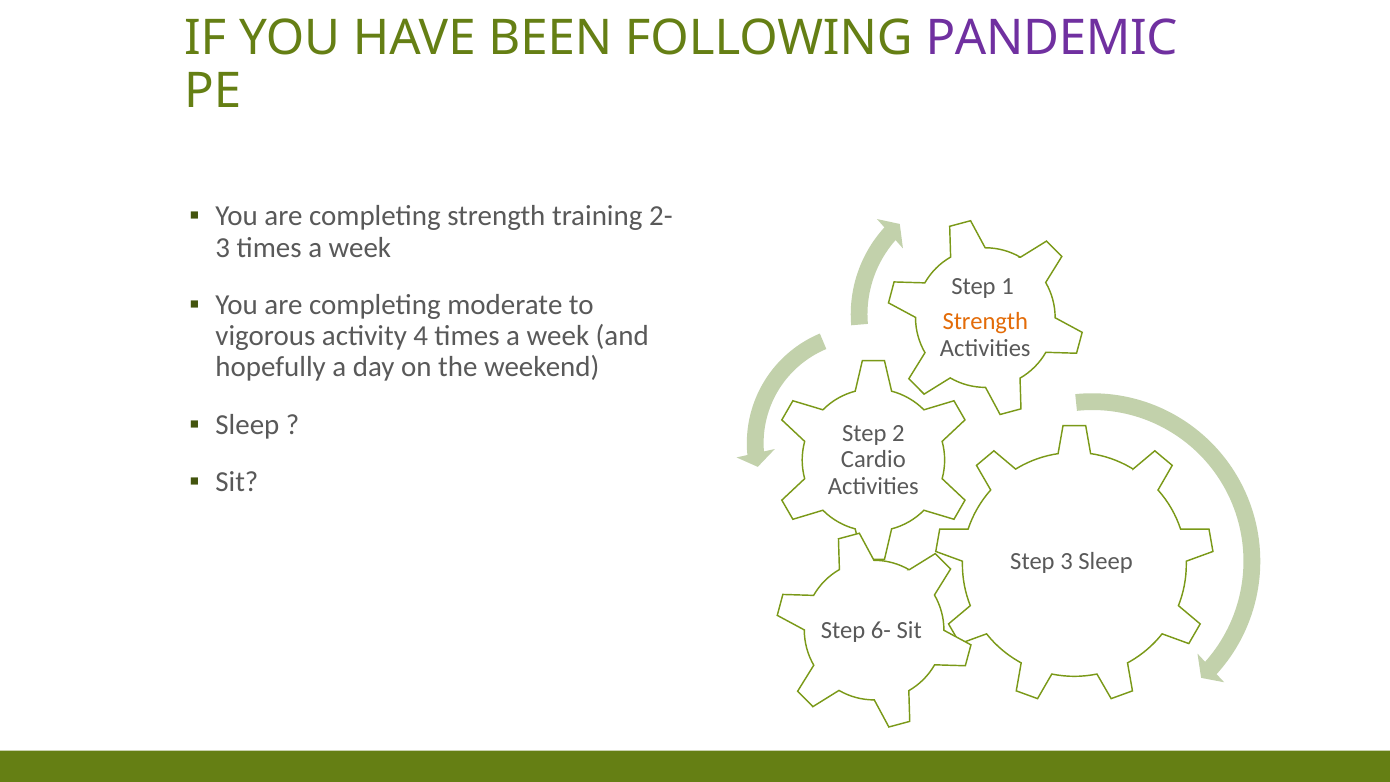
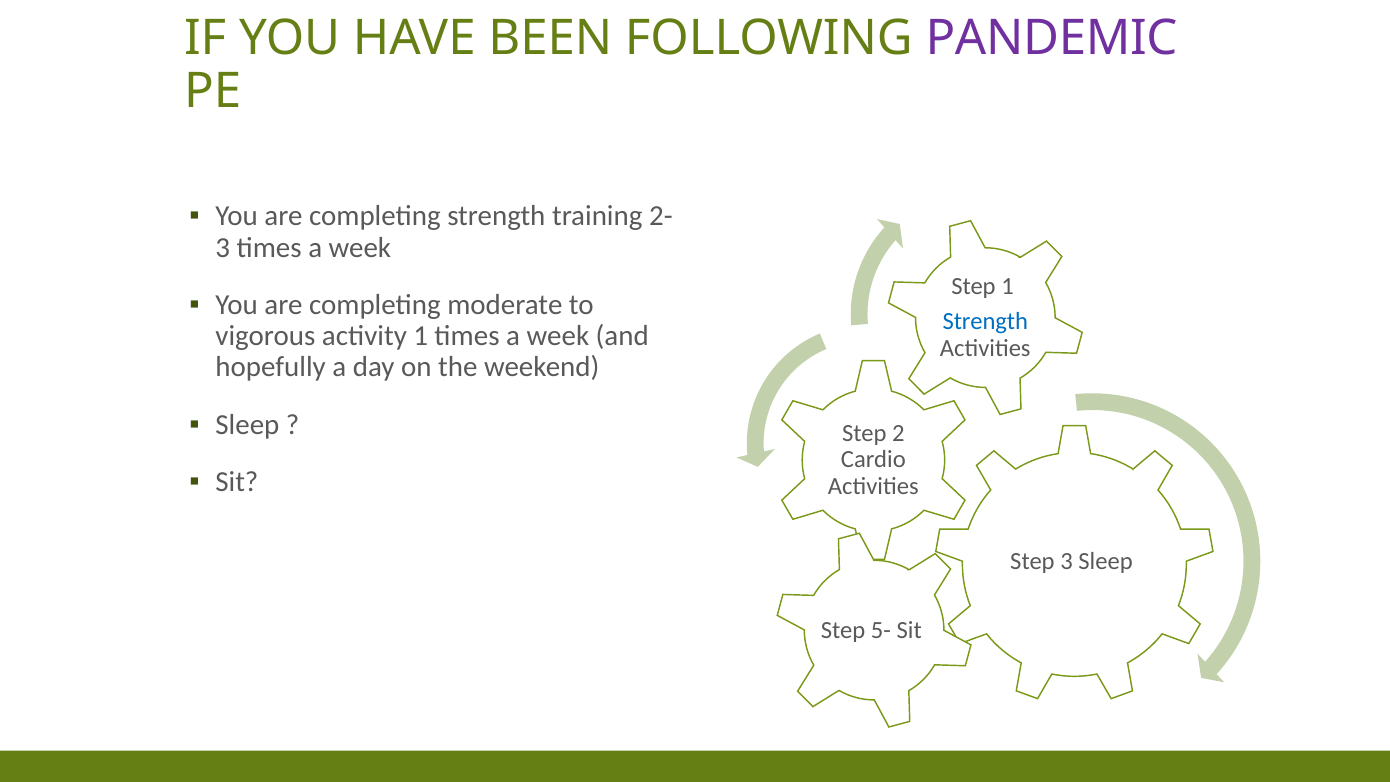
Strength colour: orange -> blue (985, 322)
activity 4: 4 -> 1 (421, 336)
6-: 6- -> 5- (881, 630)
